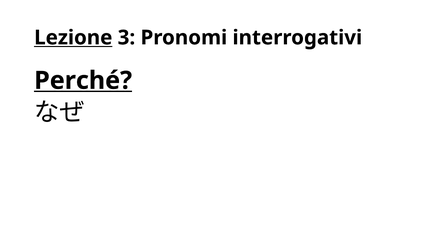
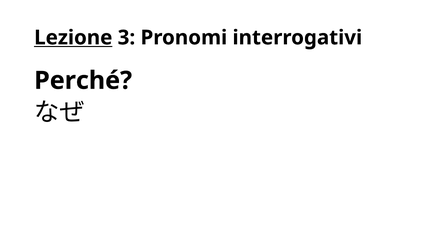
Perché underline: present -> none (83, 81)
